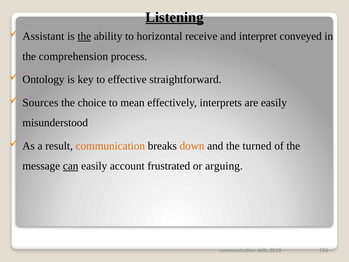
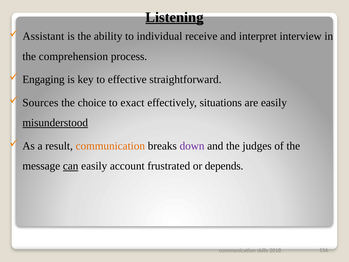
the underline: present -> none (84, 36)
horizontal: horizontal -> individual (159, 36)
conveyed: conveyed -> interview (301, 36)
Ontology: Ontology -> Engaging (43, 79)
mean: mean -> exact (132, 103)
interprets: interprets -> situations (221, 103)
misunderstood underline: none -> present (55, 123)
down colour: orange -> purple (192, 146)
turned: turned -> judges (257, 146)
arguing: arguing -> depends (224, 166)
